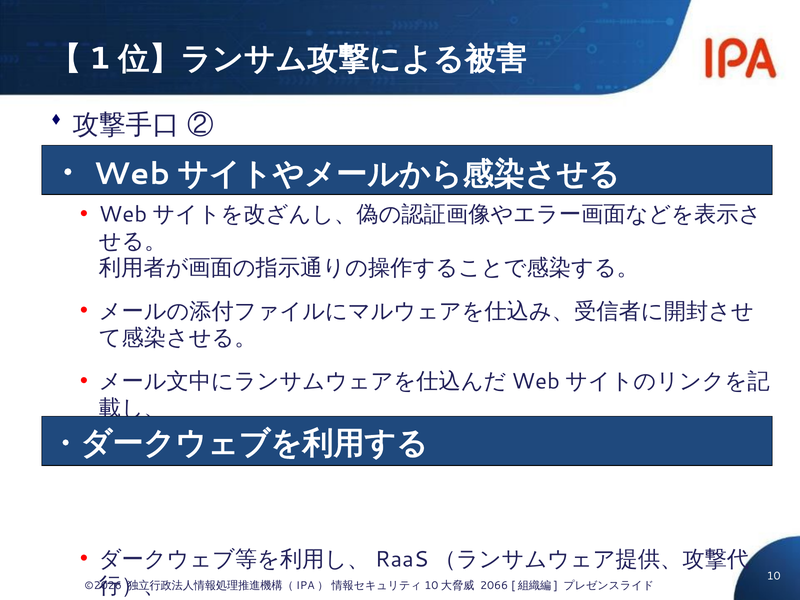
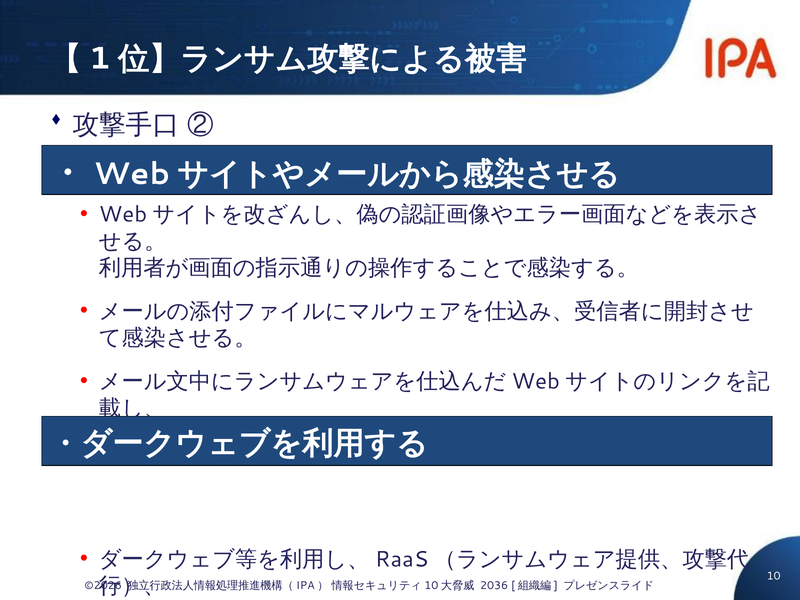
2066: 2066 -> 2036 (494, 586)
